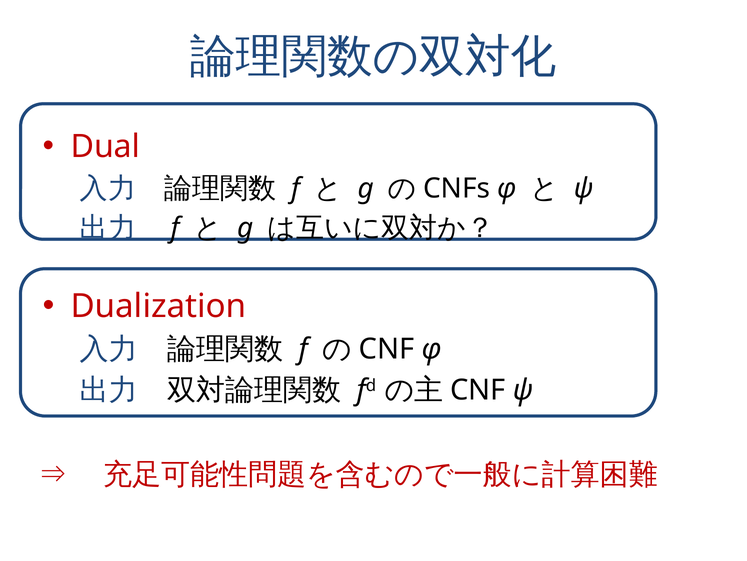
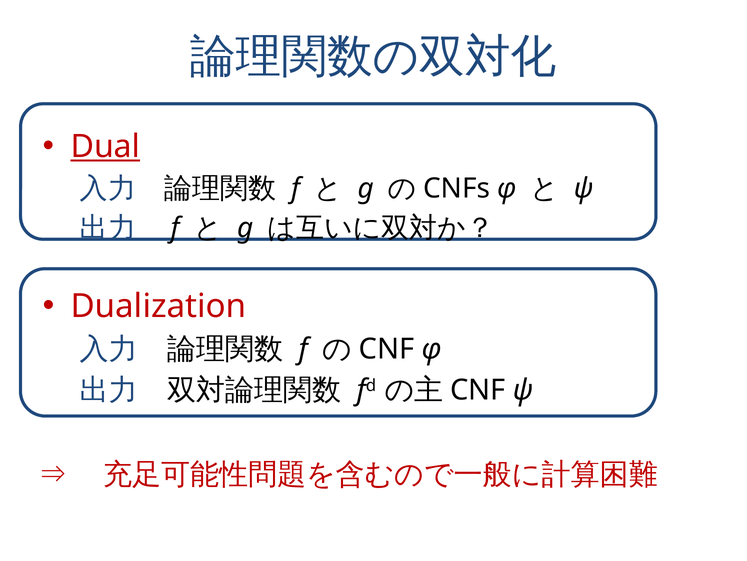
Dual underline: none -> present (105, 146)
